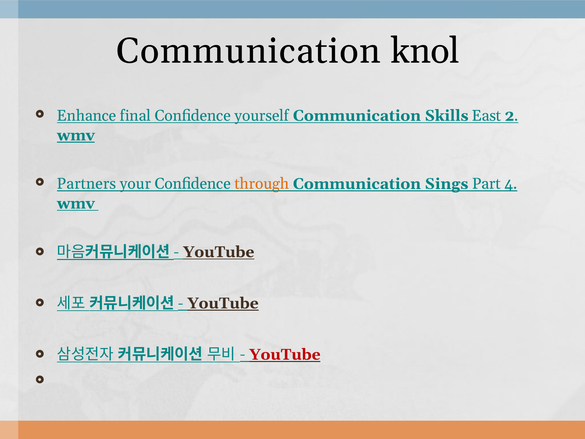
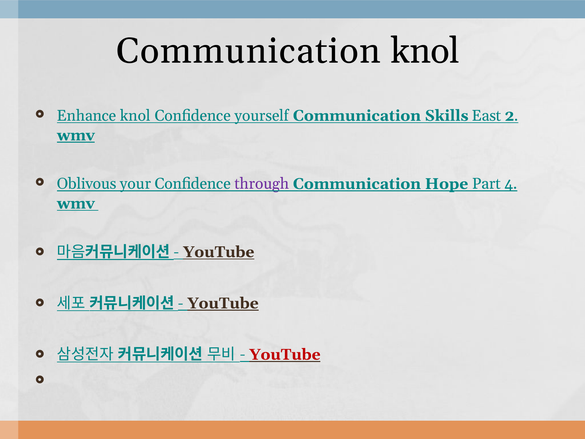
Enhance final: final -> knol (135, 116)
Partners: Partners -> Oblivous (87, 184)
through colour: orange -> purple (262, 184)
Sings: Sings -> Hope (447, 184)
